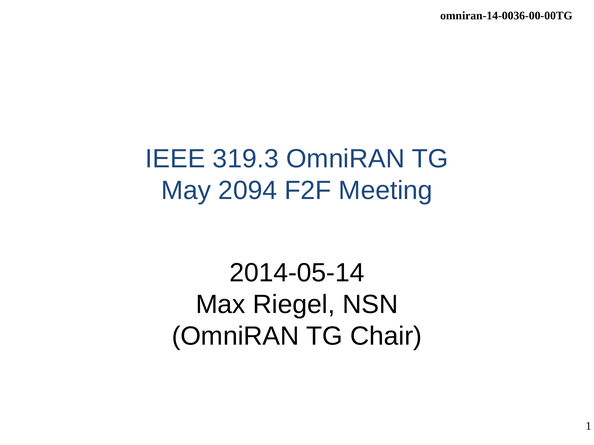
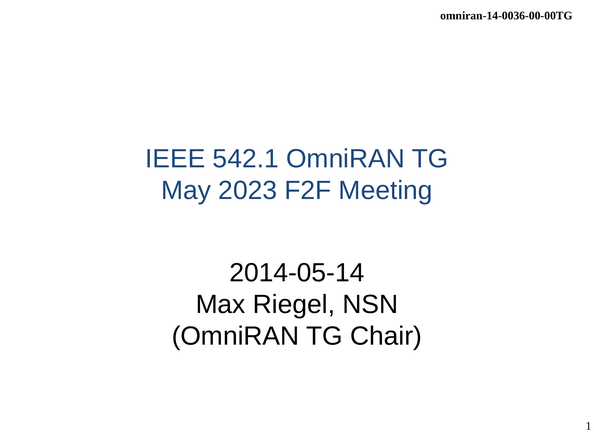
319.3: 319.3 -> 542.1 (246, 159)
2094: 2094 -> 2023 (248, 191)
